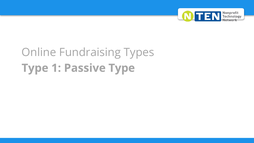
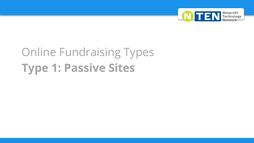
Passive Type: Type -> Sites (122, 68)
